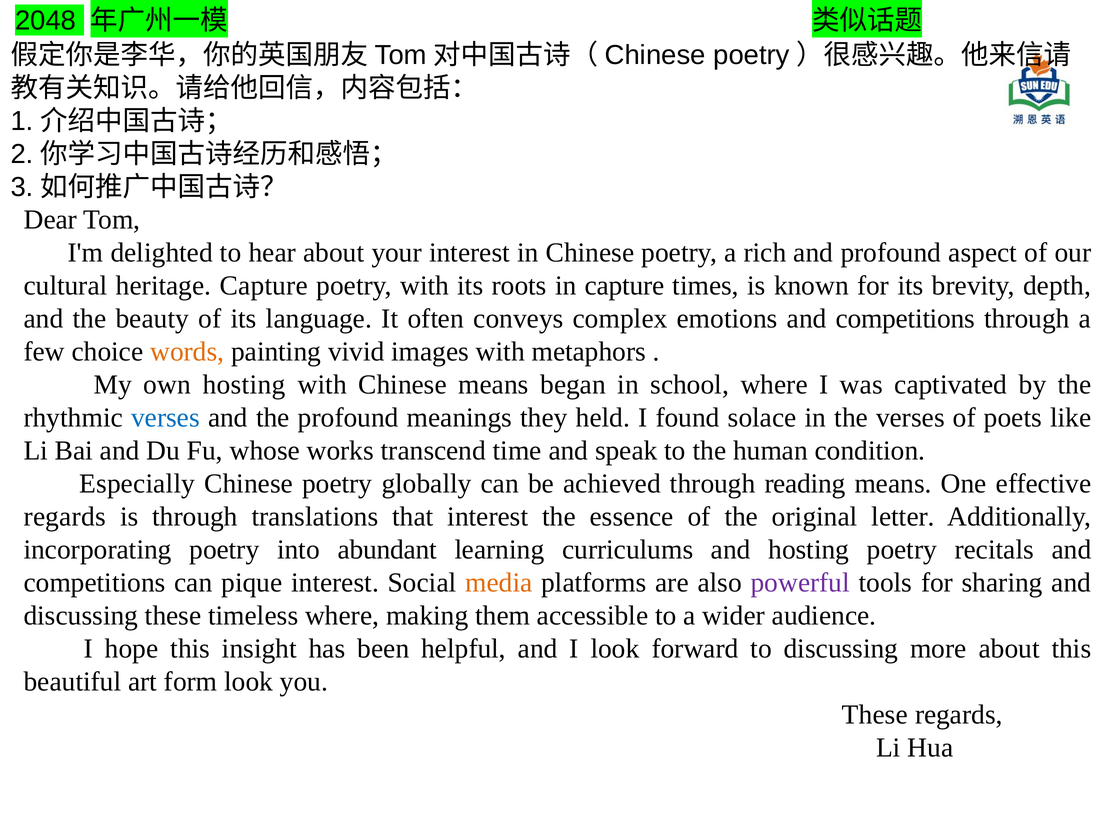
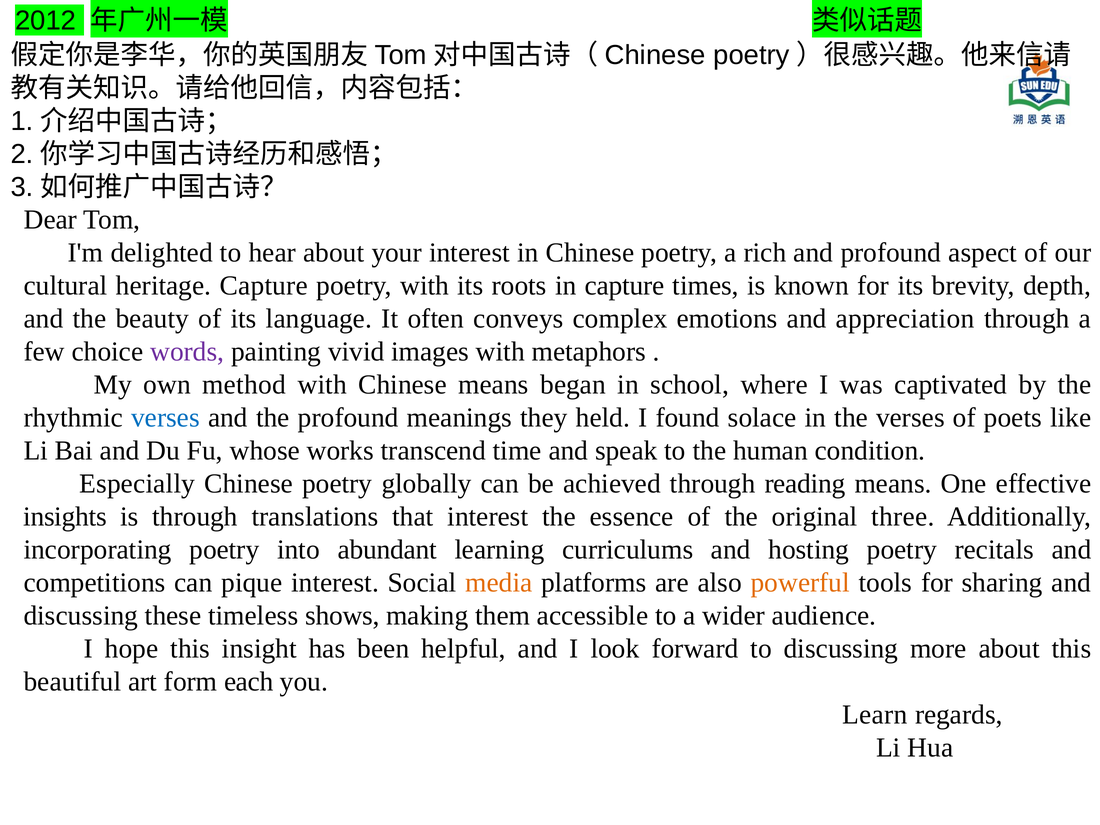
2048: 2048 -> 2012 (46, 21)
emotions and competitions: competitions -> appreciation (905, 319)
words colour: orange -> purple (187, 352)
own hosting: hosting -> method (244, 385)
regards: regards -> insights (65, 517)
letter: letter -> three (903, 517)
powerful colour: purple -> orange (800, 583)
timeless where: where -> shows (342, 616)
form look: look -> each (249, 682)
These: These -> Learn (875, 715)
